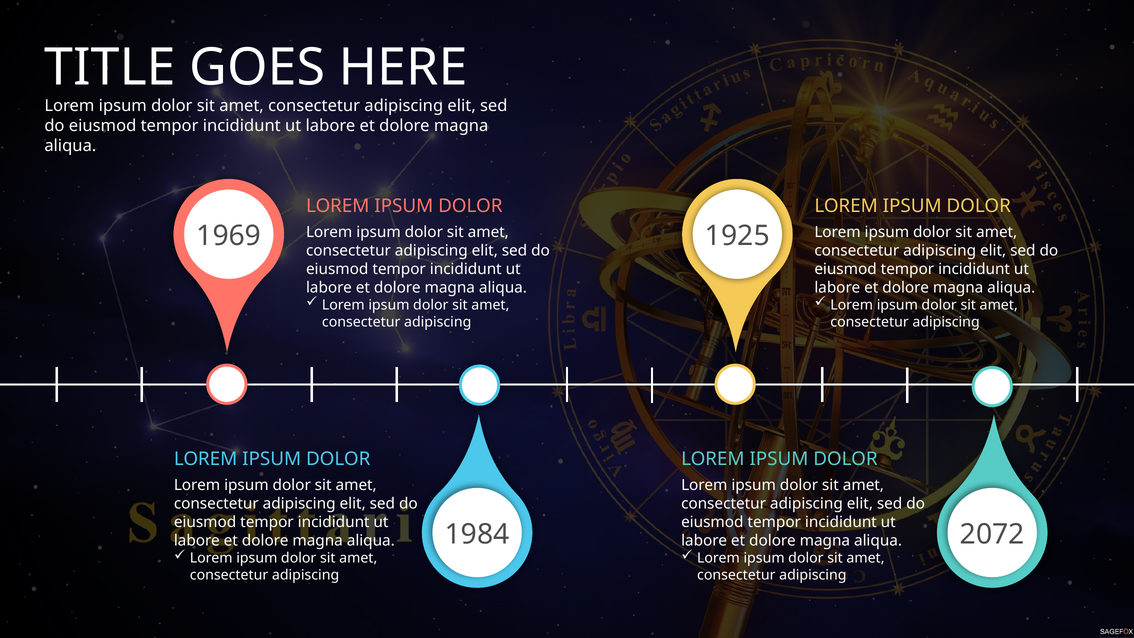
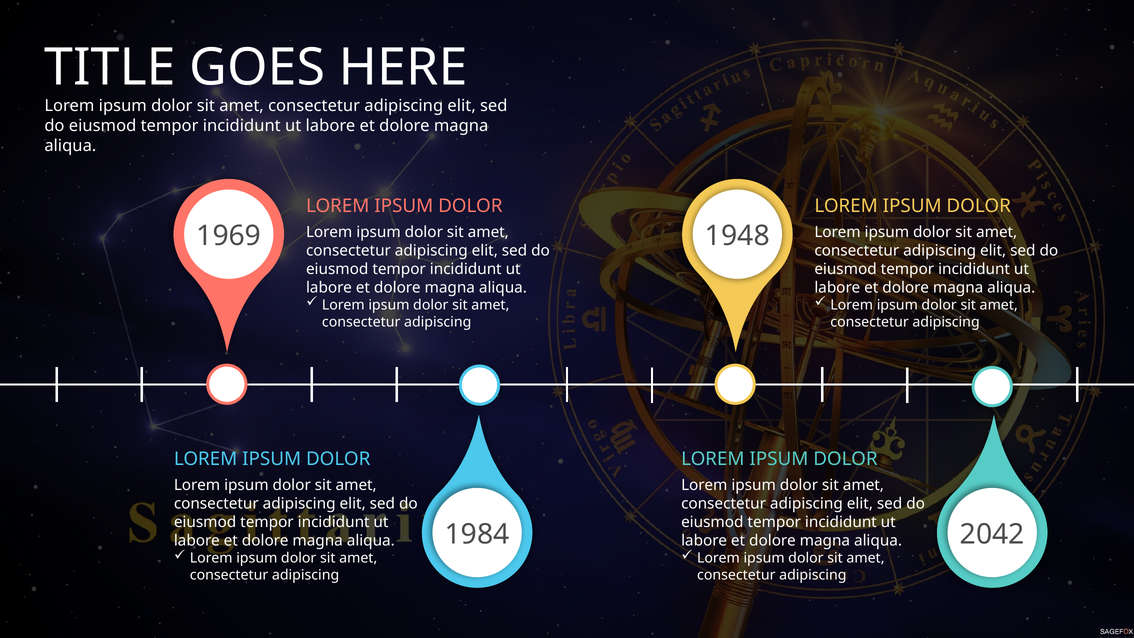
1925: 1925 -> 1948 (737, 236)
2072: 2072 -> 2042 (992, 534)
